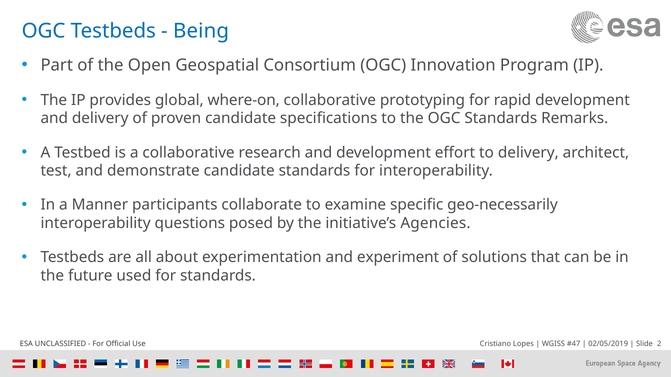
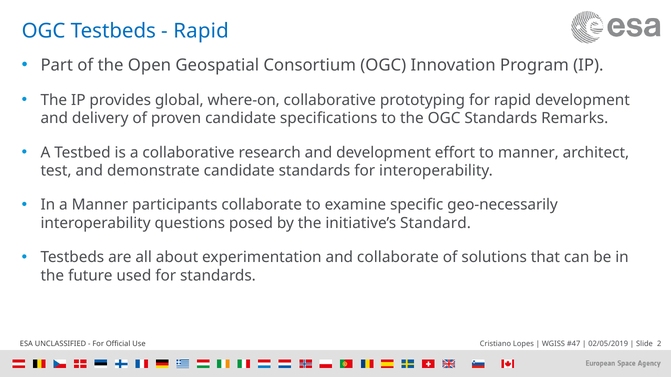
Being: Being -> Rapid (201, 31)
to delivery: delivery -> manner (528, 153)
Agencies: Agencies -> Standard (436, 224)
and experiment: experiment -> collaborate (398, 258)
